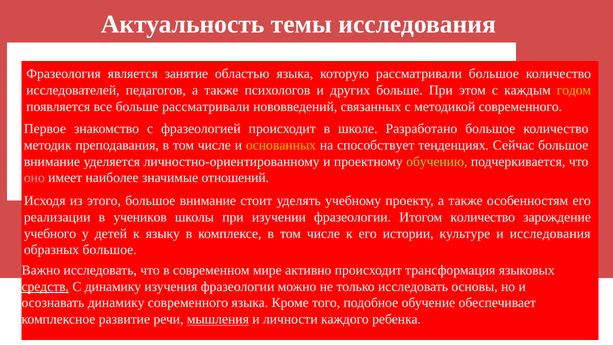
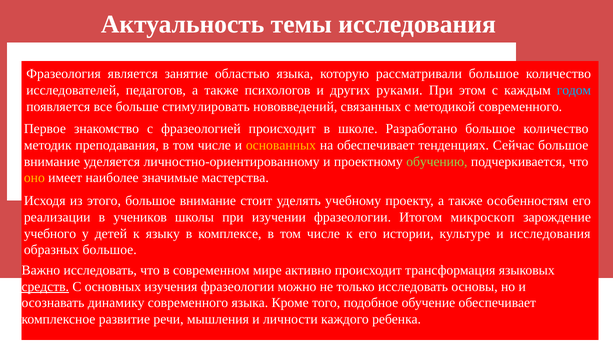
других больше: больше -> руками (399, 90)
годом colour: yellow -> light blue (574, 90)
больше рассматривали: рассматривали -> стимулировать (206, 106)
на способствует: способствует -> обеспечивает (376, 145)
оно colour: pink -> yellow (34, 178)
отношений: отношений -> мастерства (235, 178)
Итогом количество: количество -> микроскоп (483, 217)
С динамику: динамику -> основных (113, 286)
мышления underline: present -> none (218, 319)
